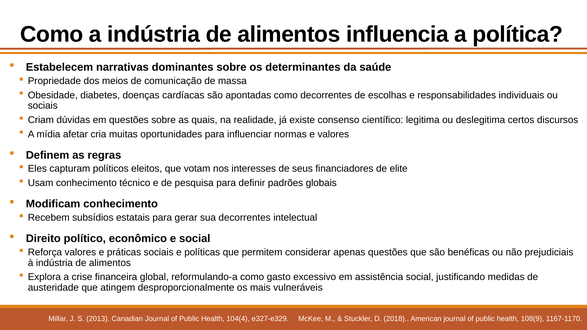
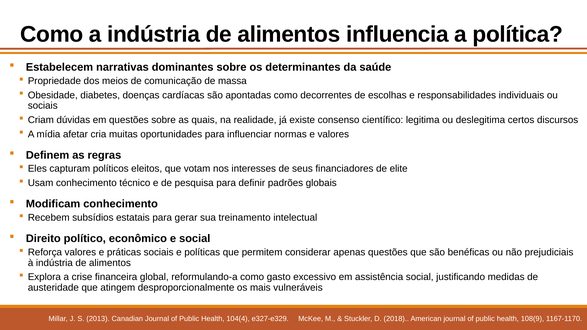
sua decorrentes: decorrentes -> treinamento (245, 218)
